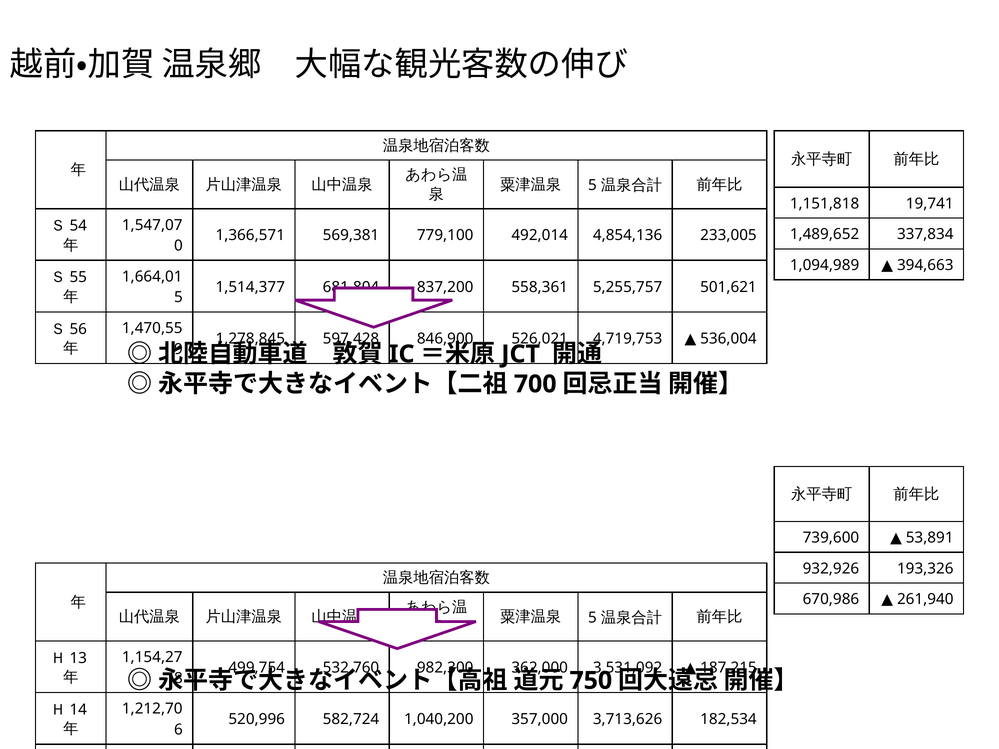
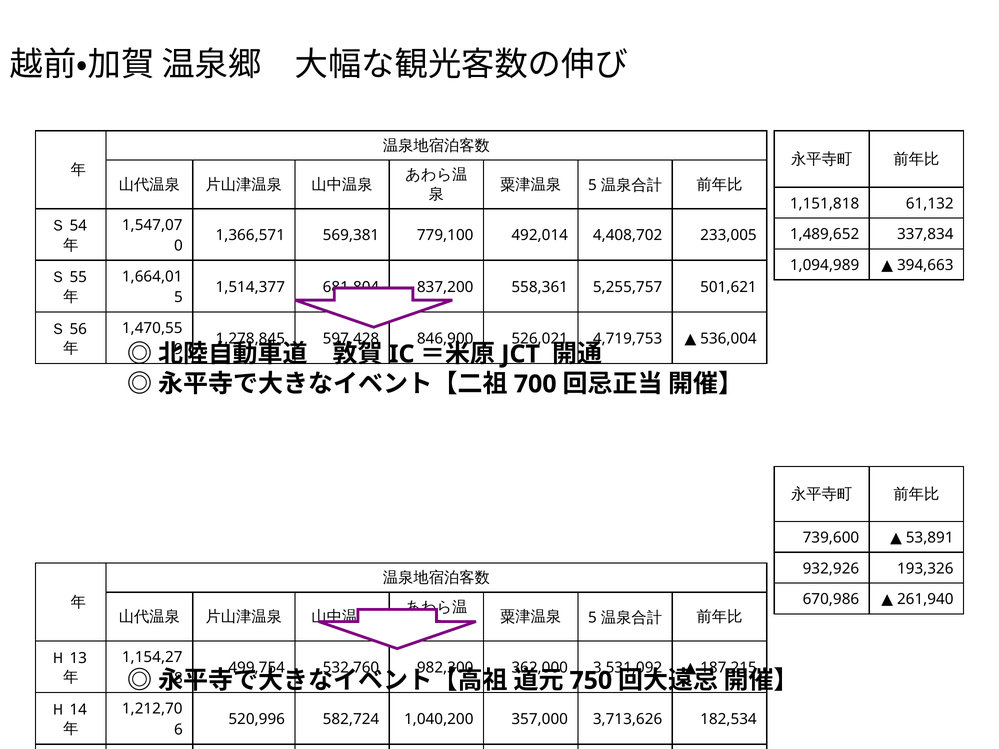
19,741: 19,741 -> 61,132 (930, 204)
4,854,136: 4,854,136 -> 4,408,702 (628, 235)
